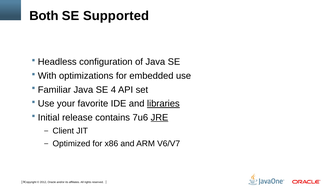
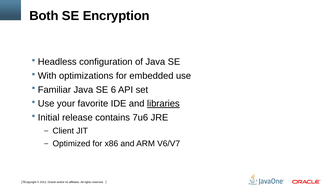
Supported: Supported -> Encryption (116, 16)
4: 4 -> 6 (113, 90)
JRE underline: present -> none (159, 118)
